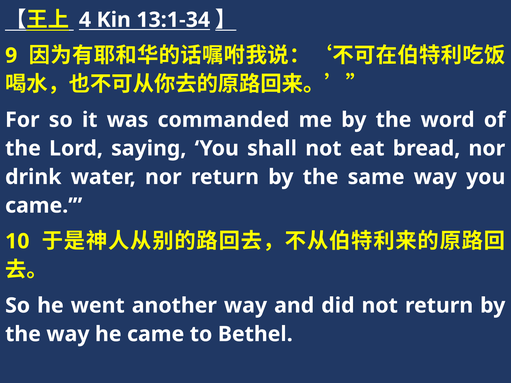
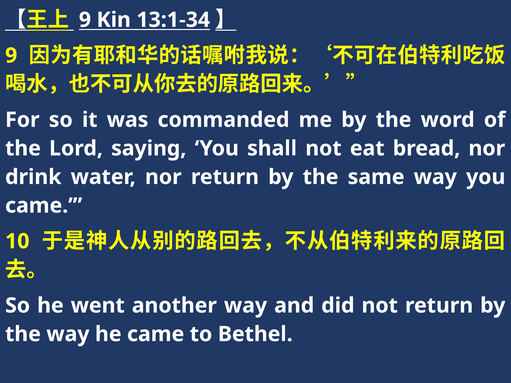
4: 4 -> 9 (85, 20)
